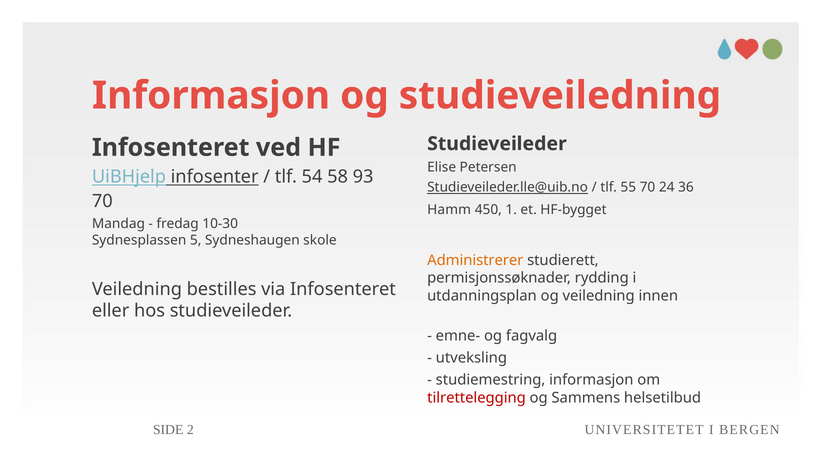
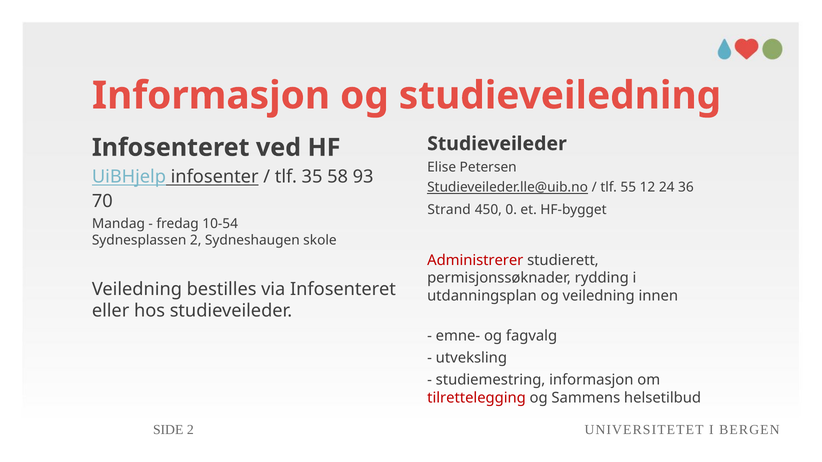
54: 54 -> 35 (312, 177)
55 70: 70 -> 12 (647, 188)
Hamm: Hamm -> Strand (449, 210)
1: 1 -> 0 (511, 210)
10-30: 10-30 -> 10-54 (220, 224)
Sydnesplassen 5: 5 -> 2 (196, 241)
Administrerer colour: orange -> red (475, 260)
